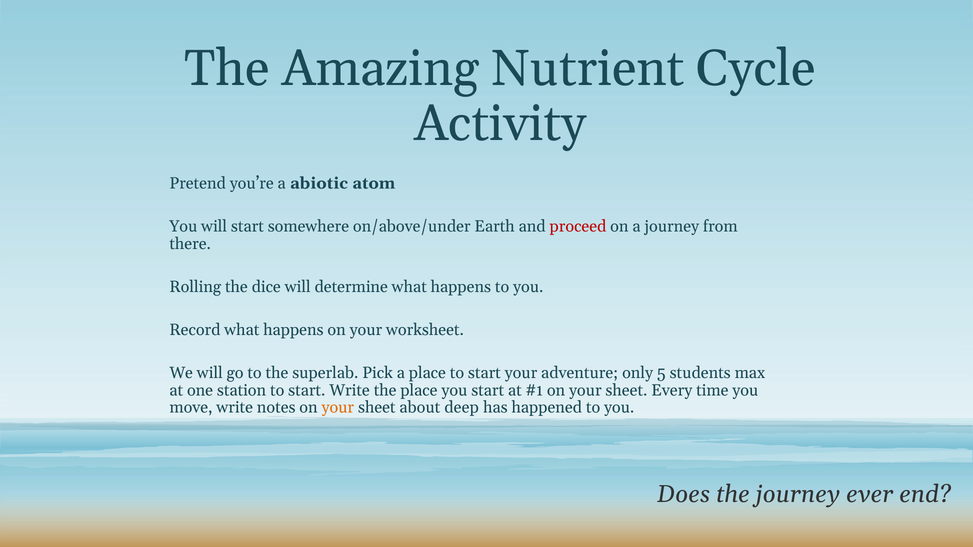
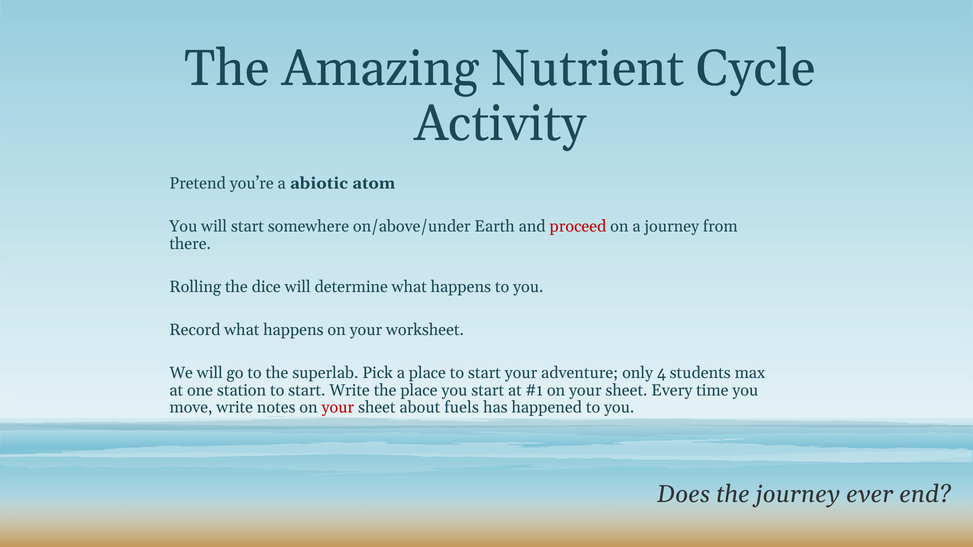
5: 5 -> 4 (661, 373)
your colour: orange -> red (338, 408)
deep: deep -> fuels (462, 408)
